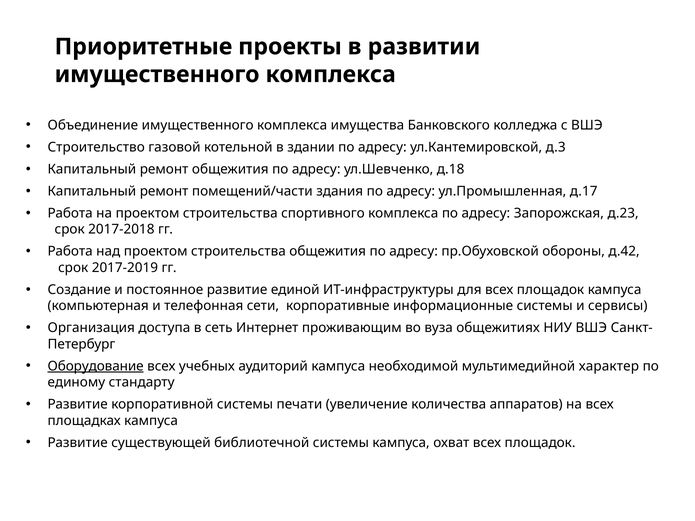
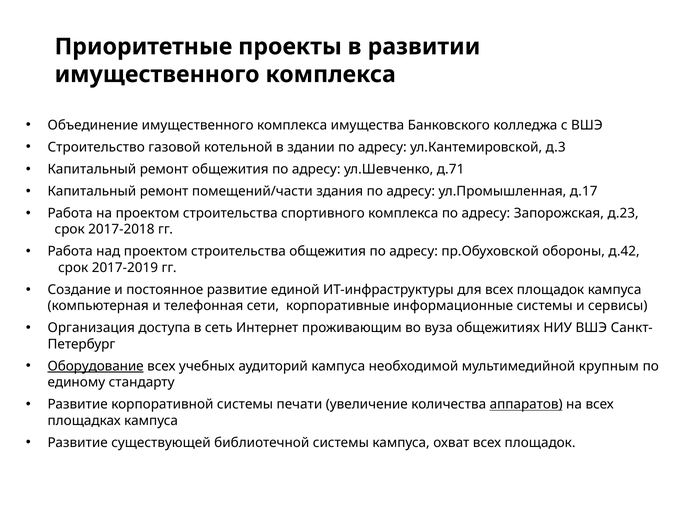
д.18: д.18 -> д.71 (451, 169)
характер: характер -> крупным (609, 366)
аппаратов underline: none -> present (526, 405)
